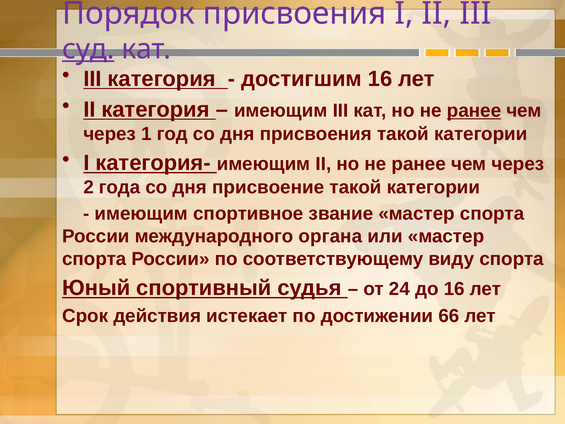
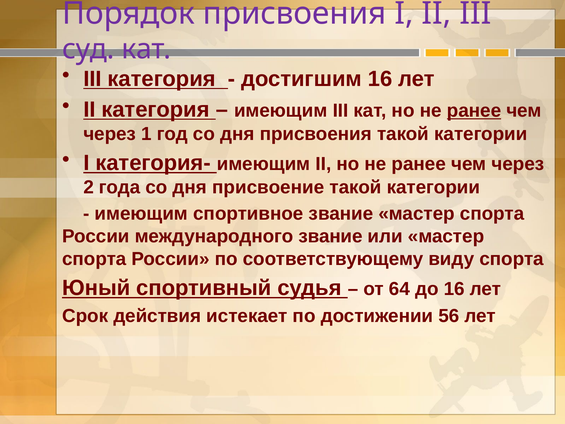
суд underline: present -> none (88, 49)
международного органа: органа -> звание (331, 236)
24: 24 -> 64 (399, 289)
66: 66 -> 56 (449, 316)
